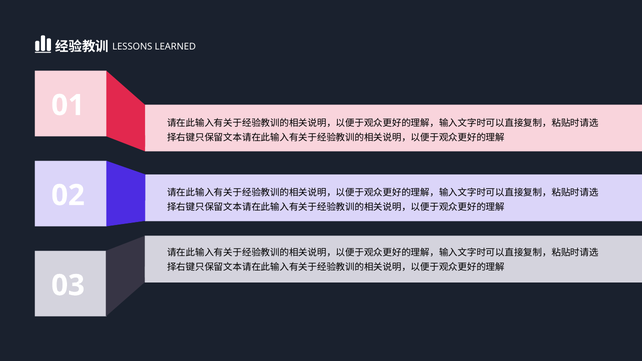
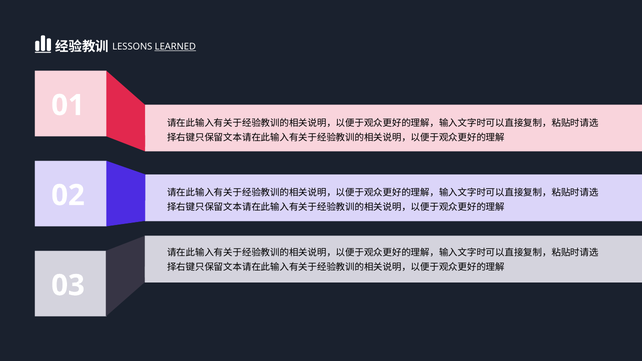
LEARNED underline: none -> present (175, 47)
